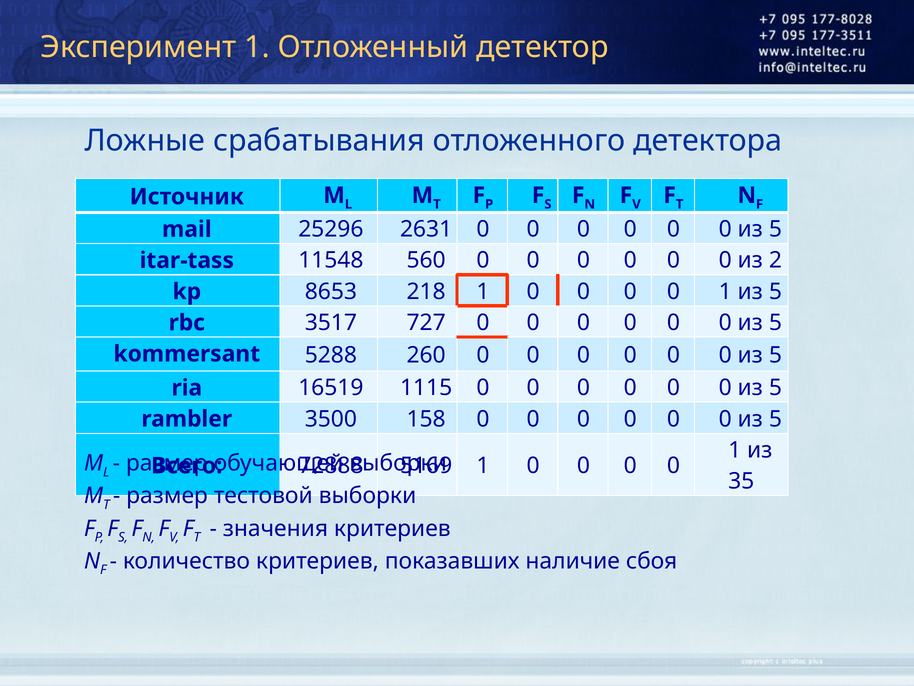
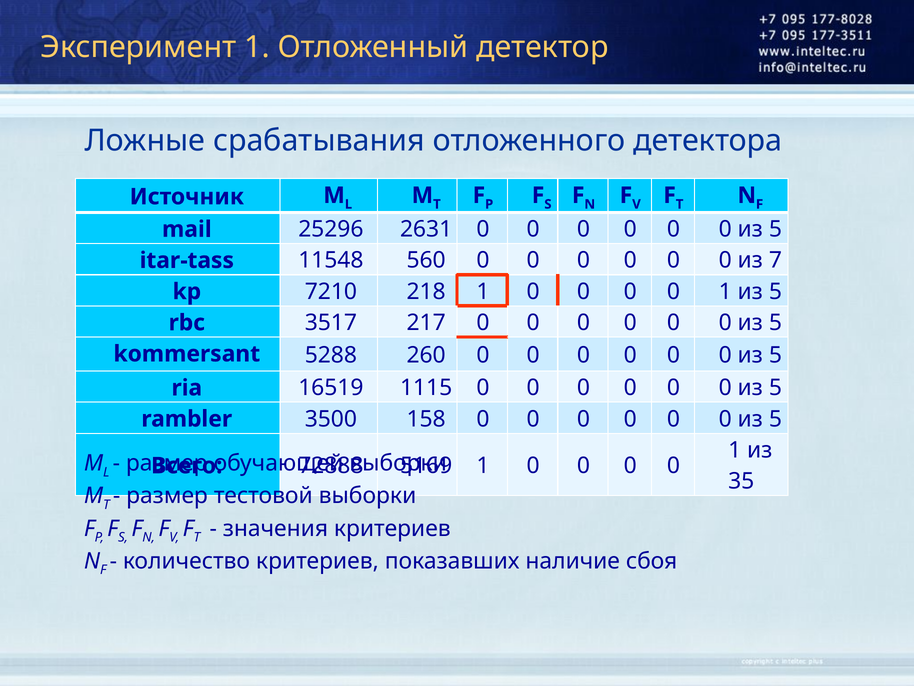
2: 2 -> 7 (775, 260)
8653: 8653 -> 7210 (331, 291)
727: 727 -> 217 (426, 323)
